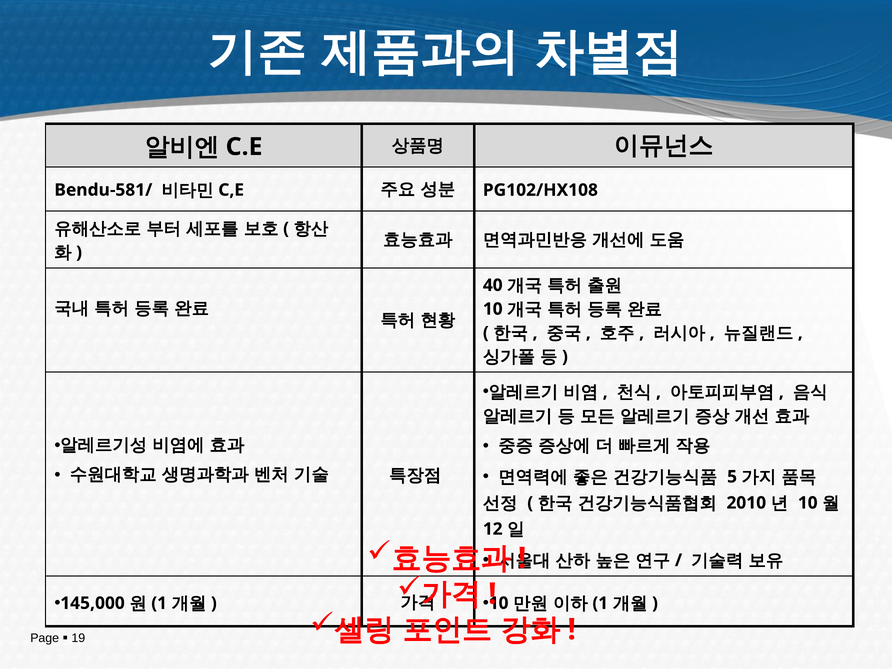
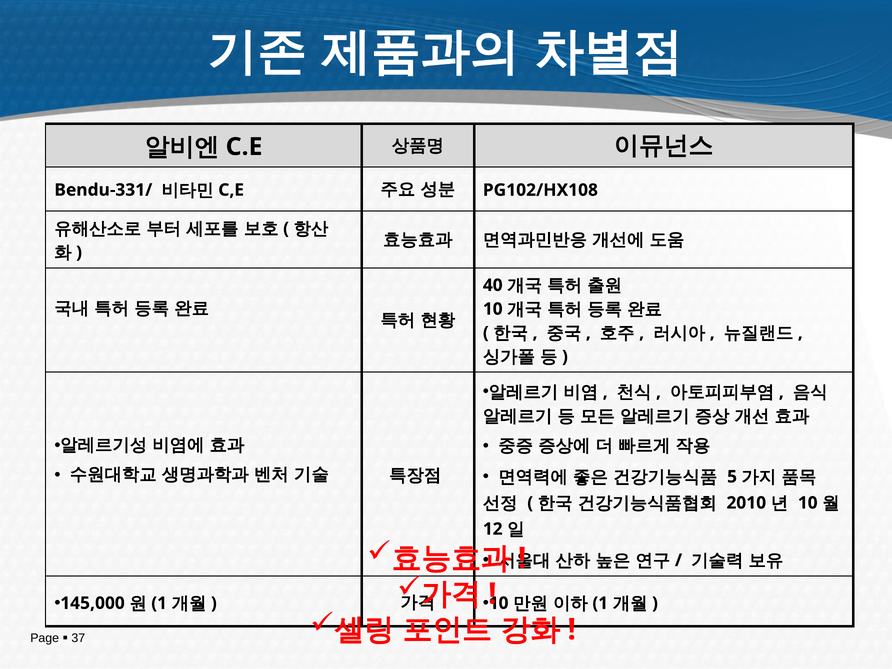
Bendu-581/: Bendu-581/ -> Bendu-331/ (103, 190)
19: 19 -> 37 (78, 638)
